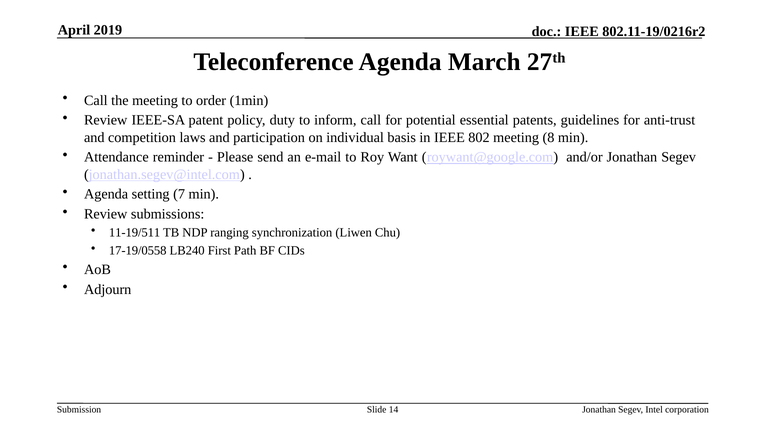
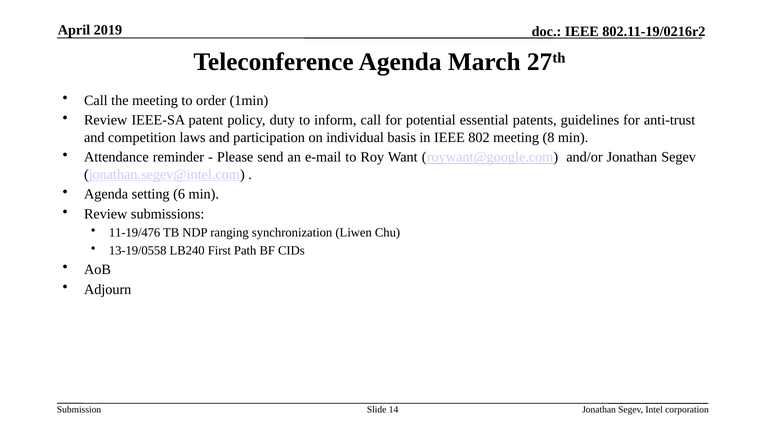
7: 7 -> 6 (179, 194)
11-19/511: 11-19/511 -> 11-19/476 (135, 233)
17-19/0558: 17-19/0558 -> 13-19/0558 (138, 250)
